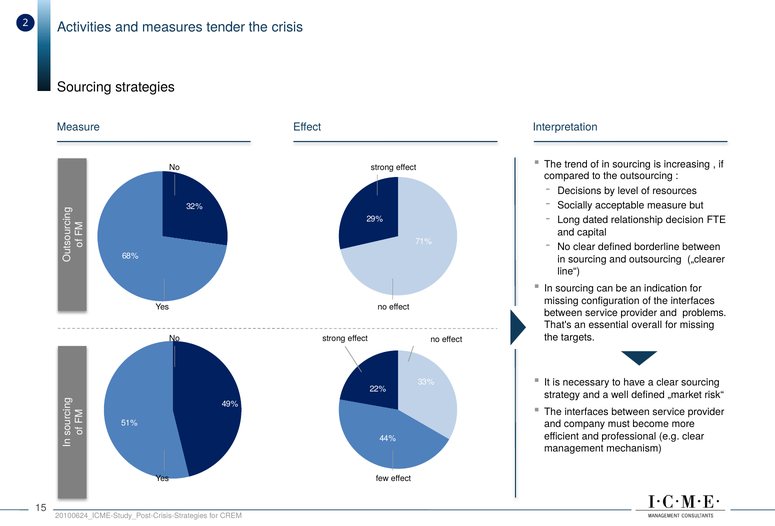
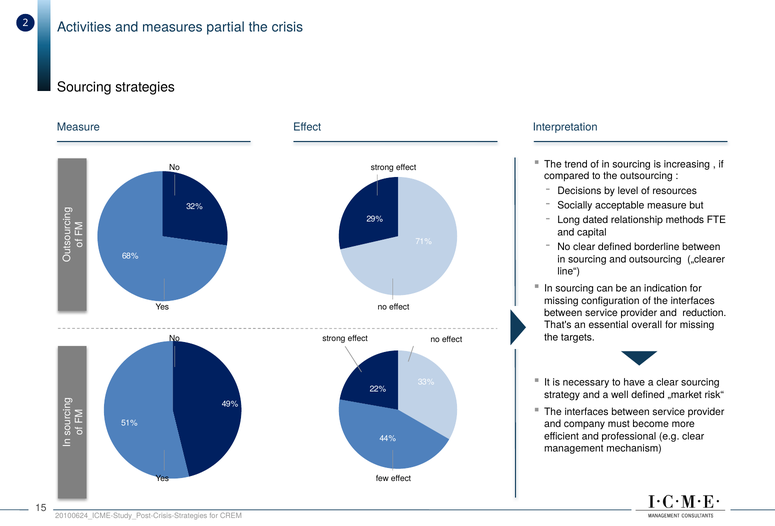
tender: tender -> partial (226, 27)
decision: decision -> methods (685, 220)
problems: problems -> reduction (704, 313)
